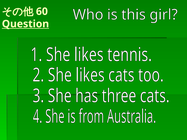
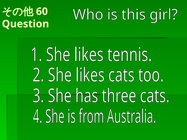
Question underline: present -> none (25, 24)
